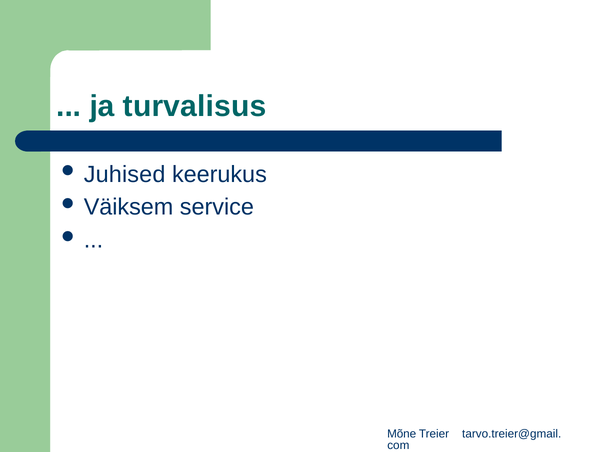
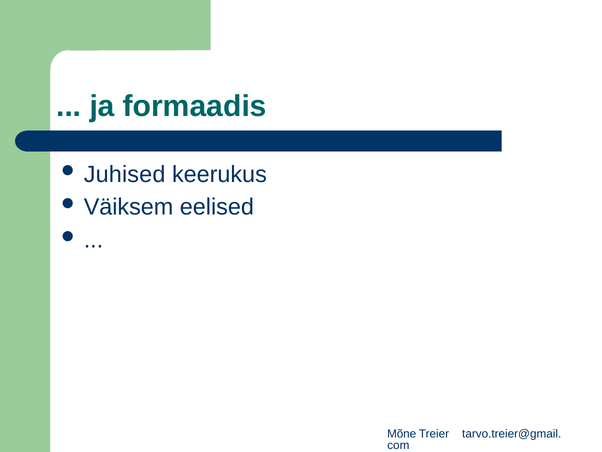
turvalisus: turvalisus -> formaadis (195, 106)
service: service -> eelised (217, 207)
